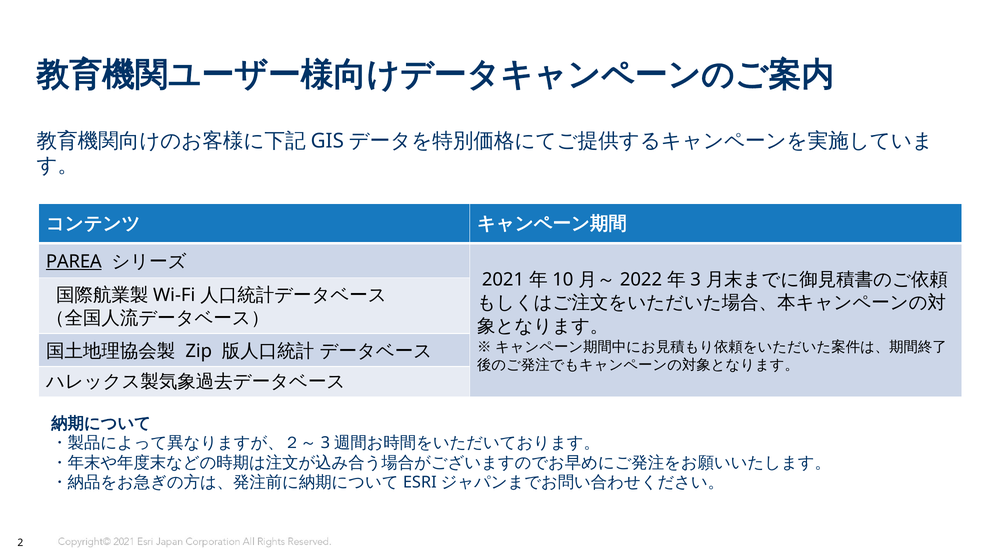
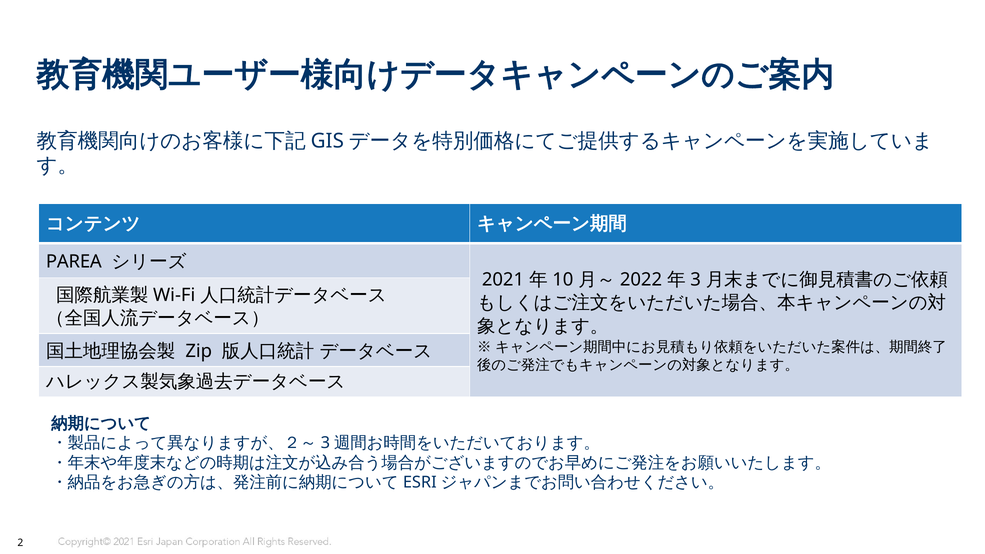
PAREA underline: present -> none (74, 262)
